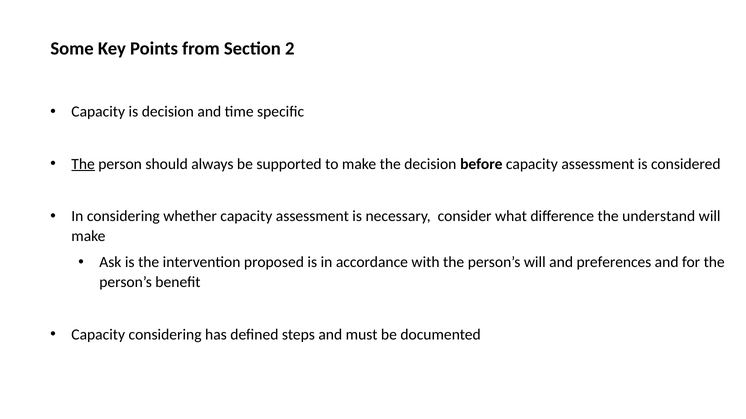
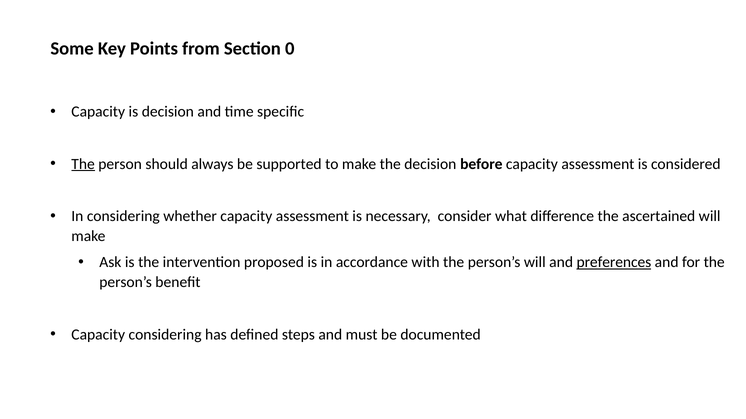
2: 2 -> 0 (290, 49)
understand: understand -> ascertained (659, 217)
preferences underline: none -> present (614, 263)
